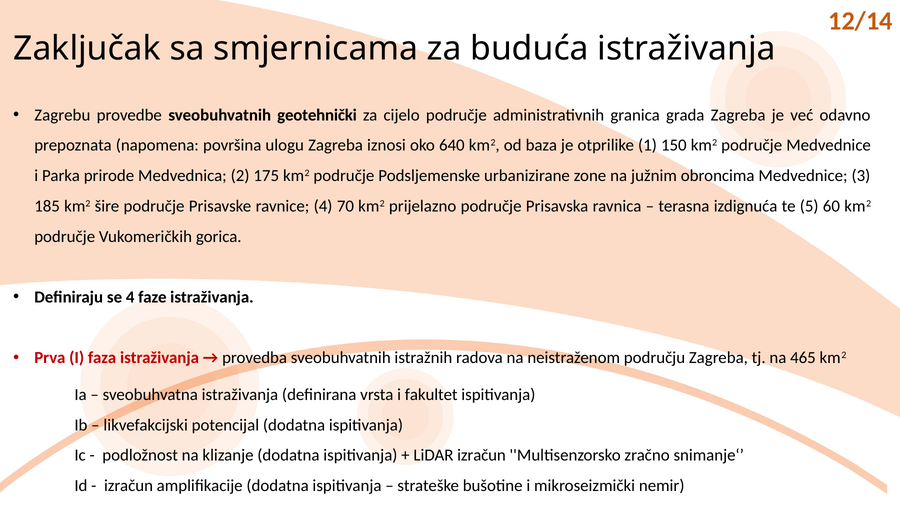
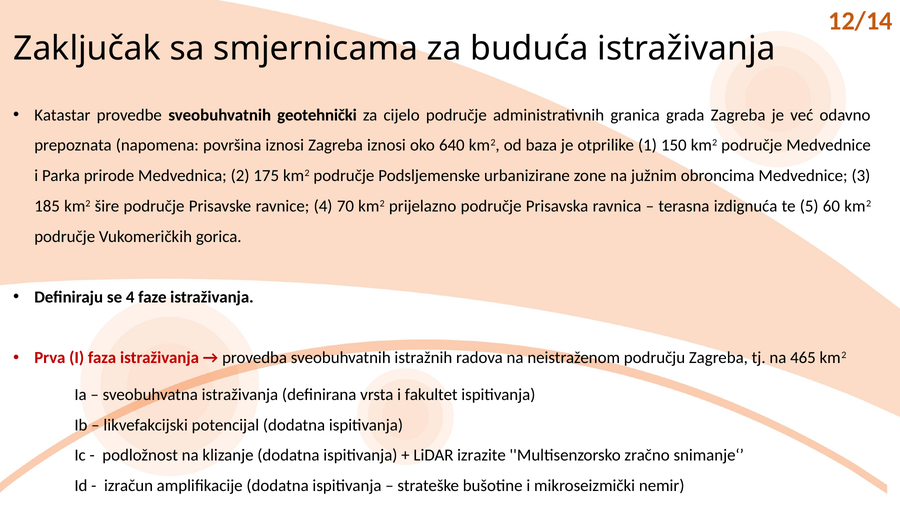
Zagrebu: Zagrebu -> Katastar (62, 115)
površina ulogu: ulogu -> iznosi (285, 145)
LiDAR izračun: izračun -> izrazite (481, 456)
